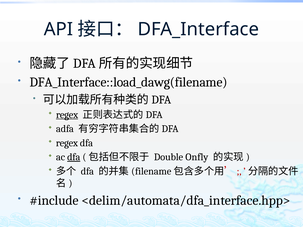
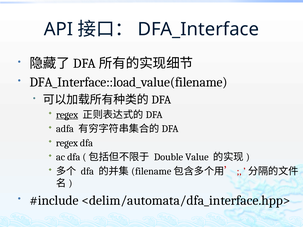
DFA_Interface::load_dawg(filename: DFA_Interface::load_dawg(filename -> DFA_Interface::load_value(filename (129, 82)
dfa underline: present -> none (74, 157)
Onfly: Onfly -> Value (197, 157)
